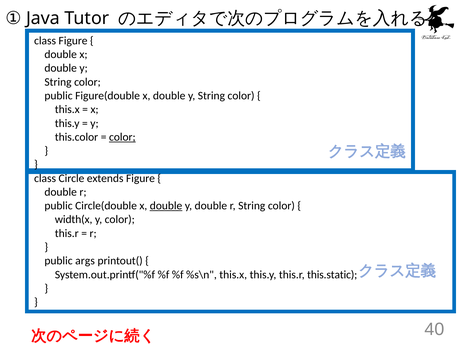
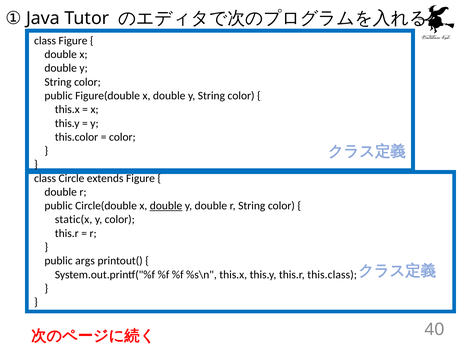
color underline: present -> none (122, 137)
width(x: width(x -> static(x (74, 220)
this.static: this.static -> this.class (332, 275)
